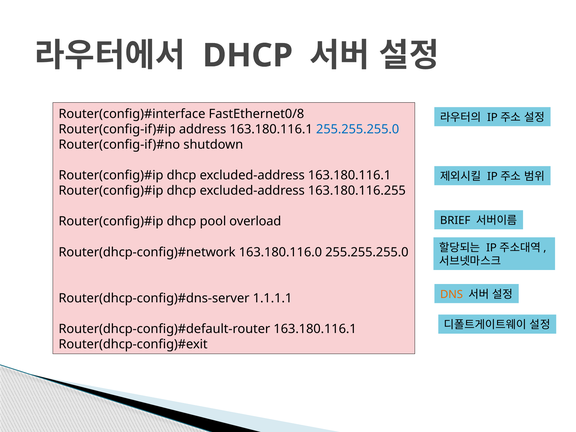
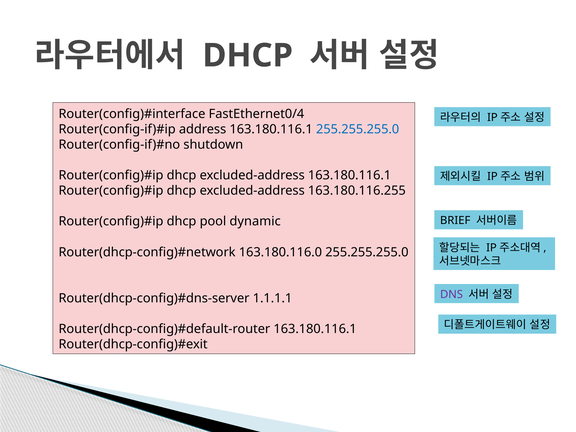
FastEthernet0/8: FastEthernet0/8 -> FastEthernet0/4 (256, 114)
overload: overload -> dynamic (255, 221)
DNS colour: orange -> purple (452, 294)
